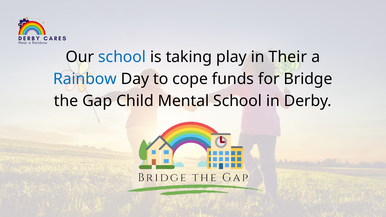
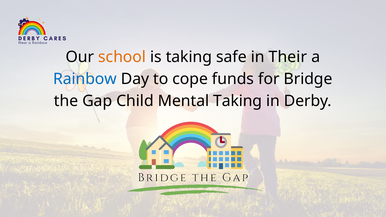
school colour: blue -> orange (122, 57)
play: play -> safe (231, 57)
Mental School: School -> Taking (238, 101)
